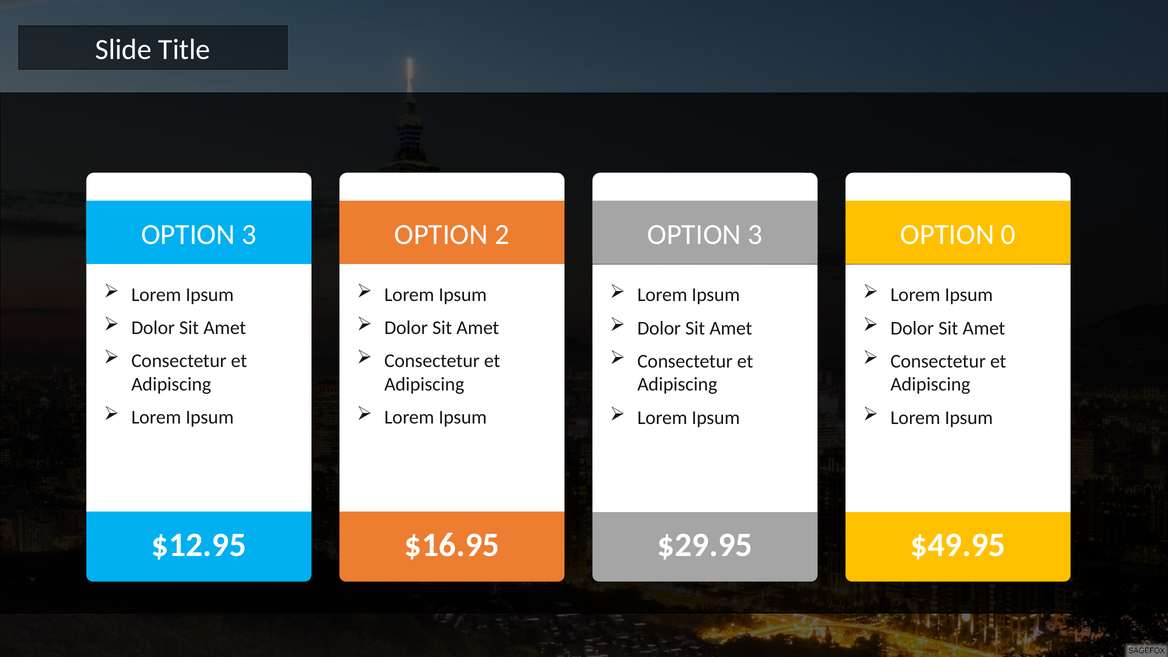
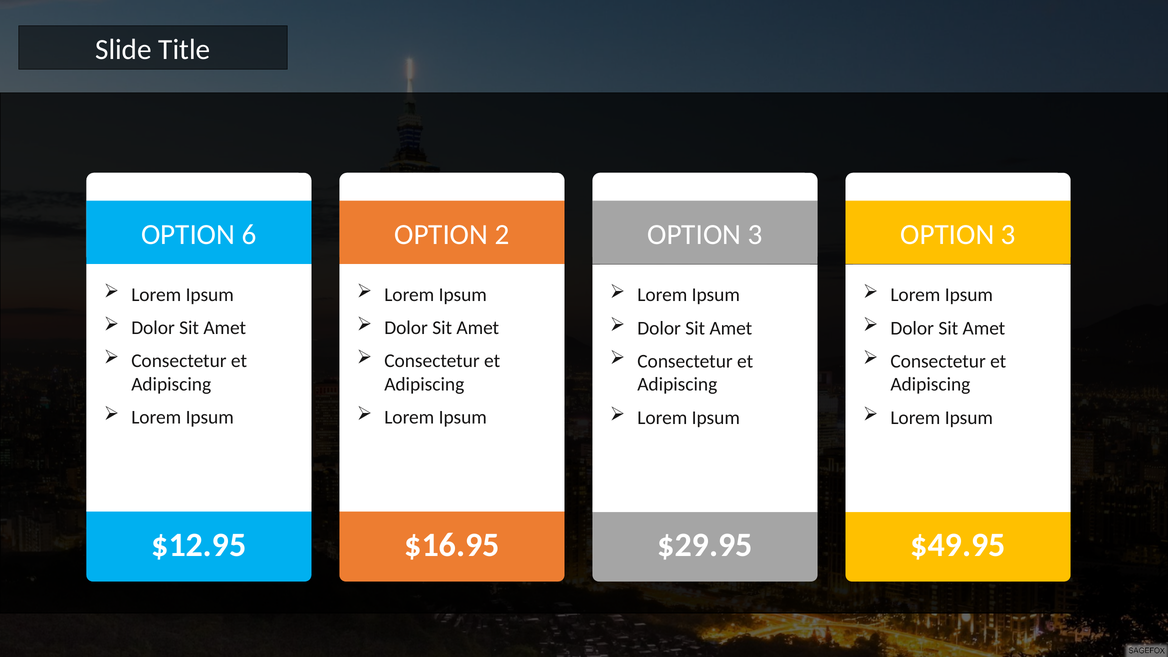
3: 3 -> 6 (249, 234)
0: 0 -> 3 (1008, 234)
